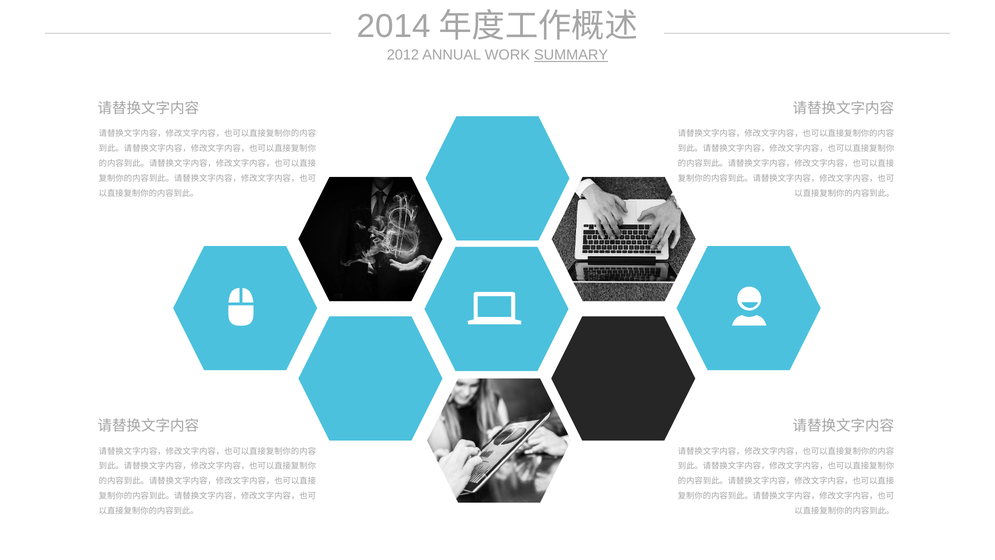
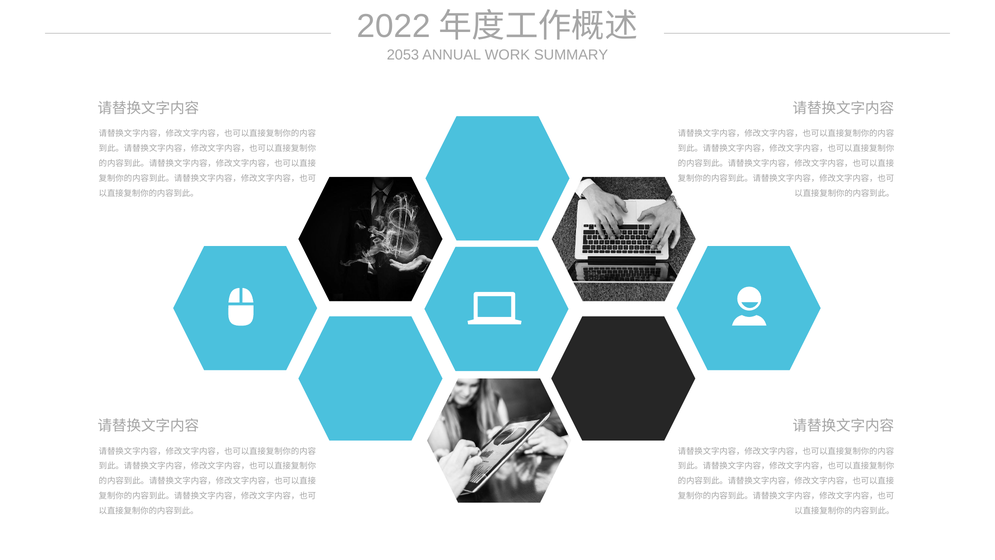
2014: 2014 -> 2022 (394, 26)
2012: 2012 -> 2053 (403, 55)
SUMMARY underline: present -> none (571, 55)
